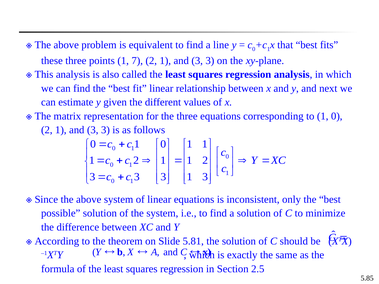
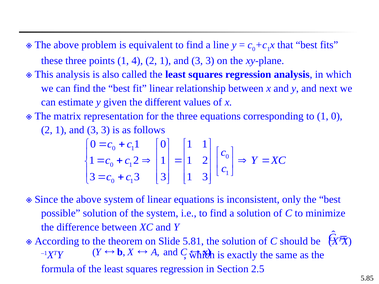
7: 7 -> 4 (137, 61)
